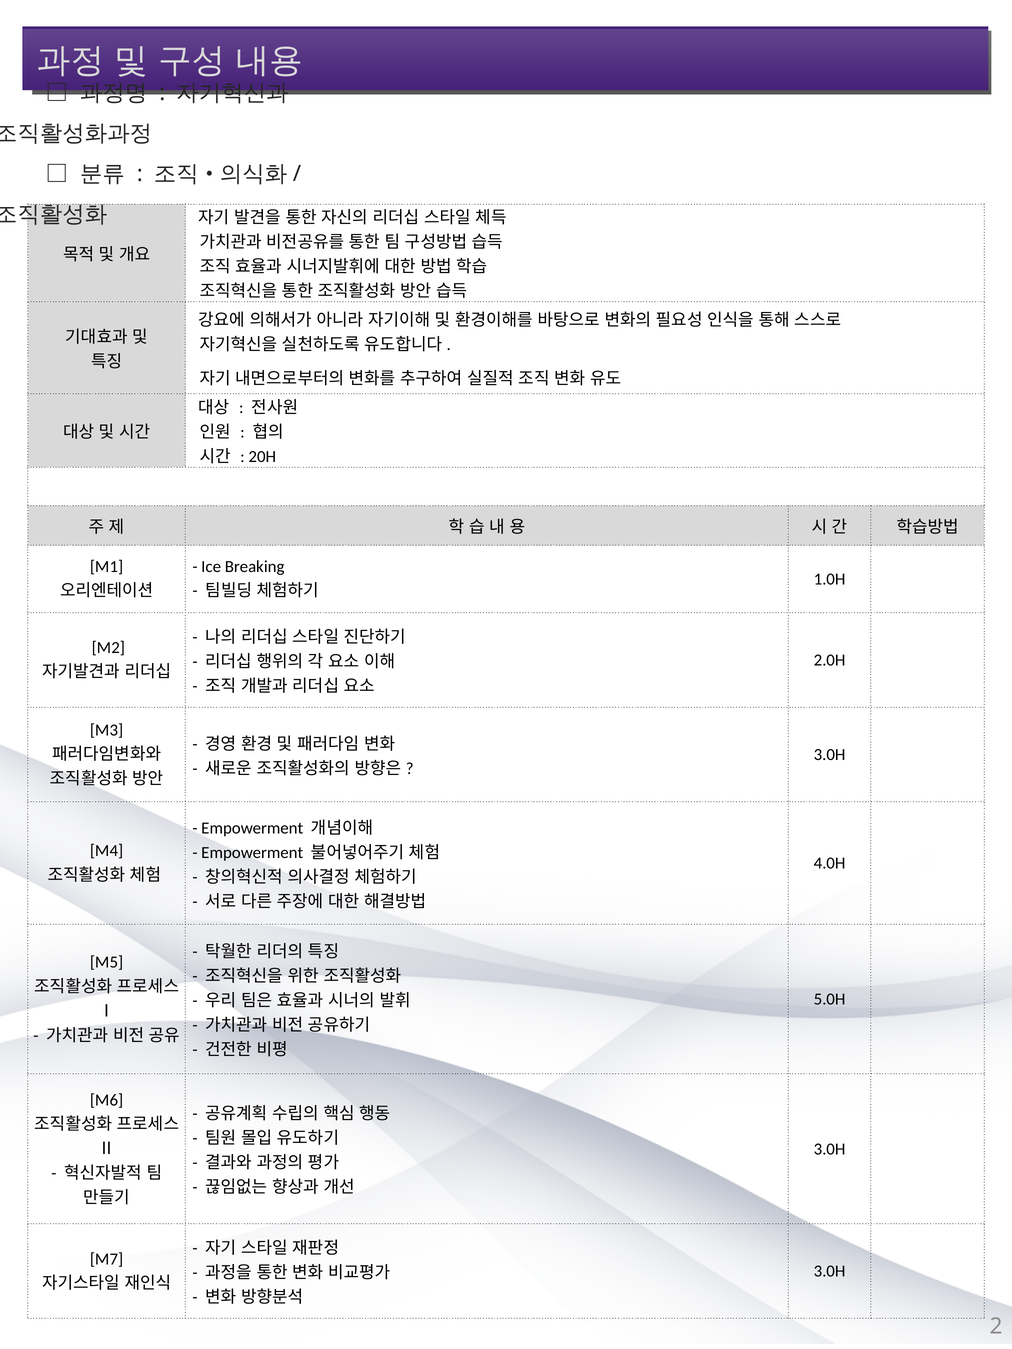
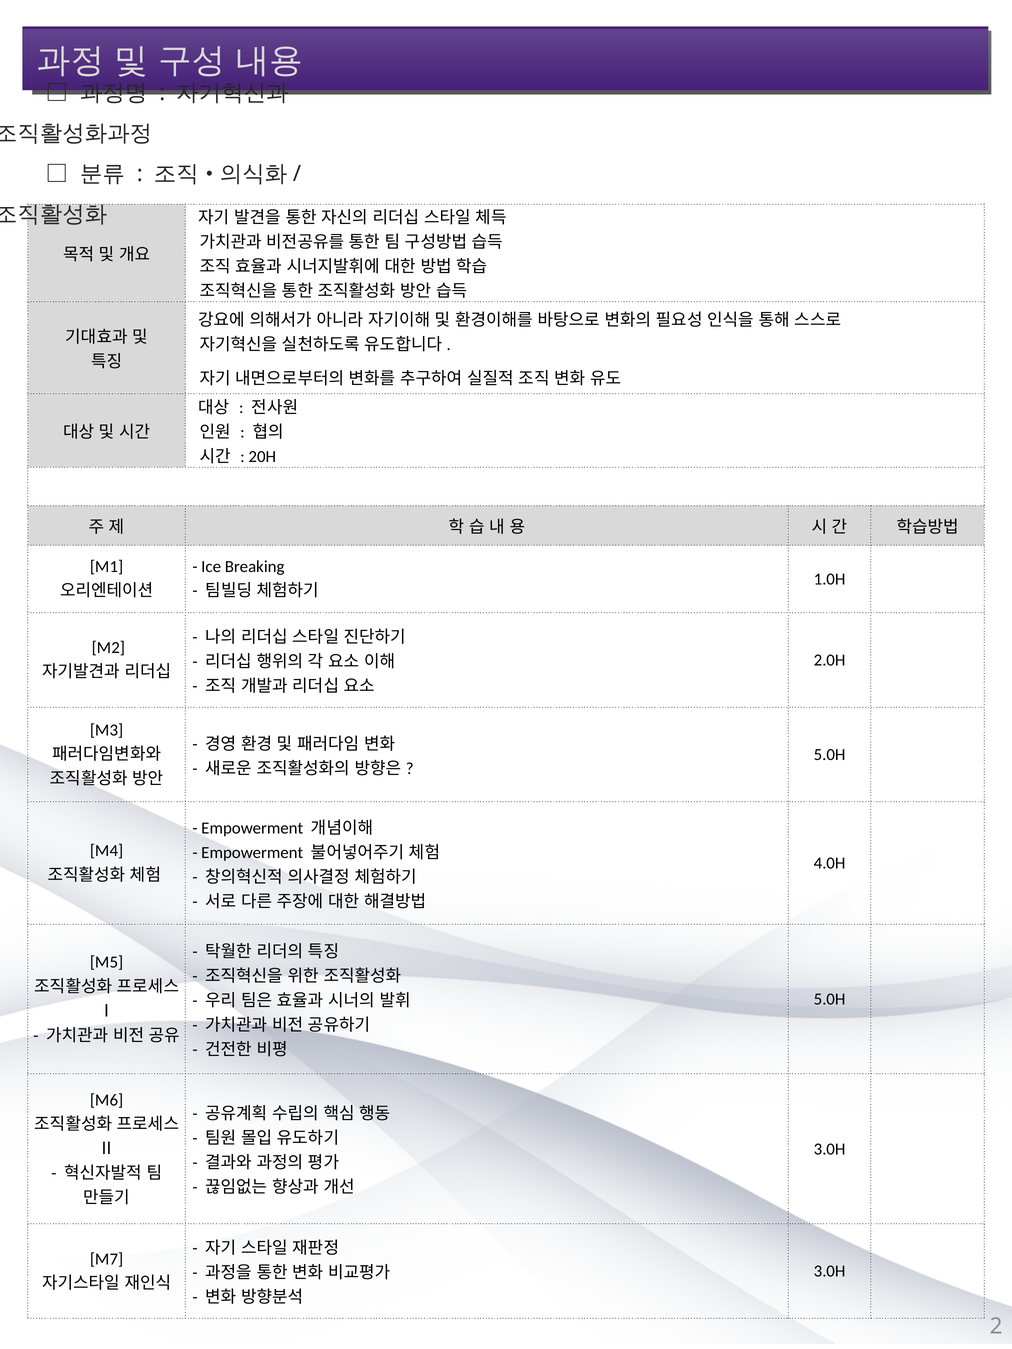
3.0H: 3.0H -> 5.0H (830, 755)
